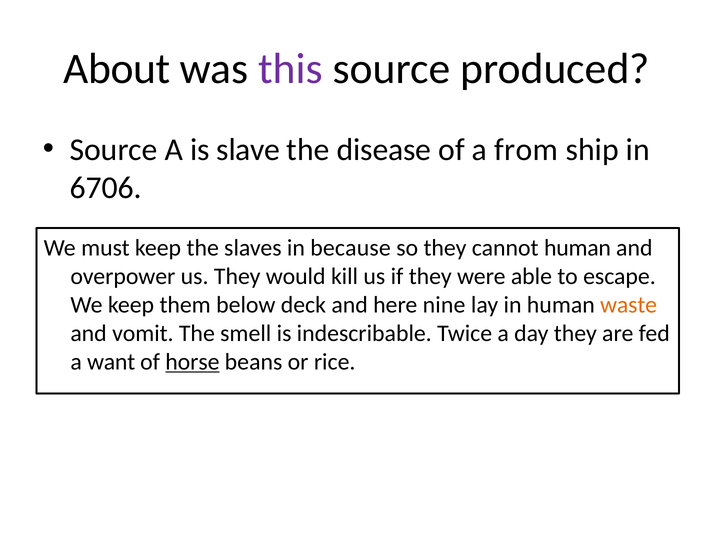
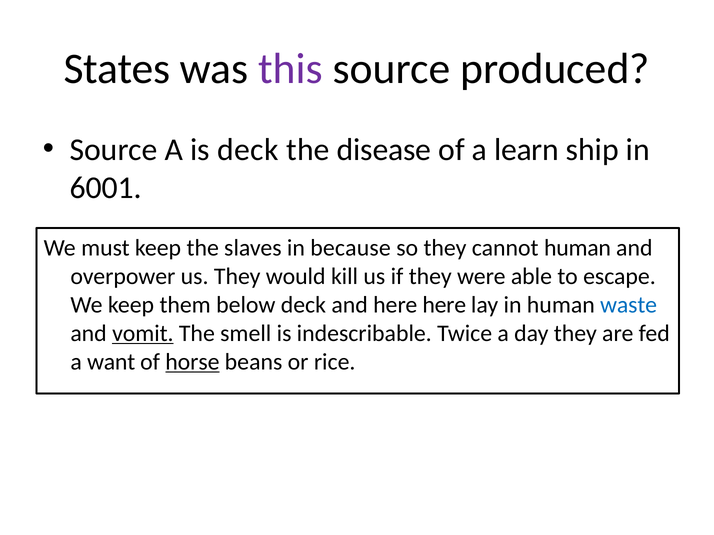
About: About -> States (117, 69)
is slave: slave -> deck (248, 150)
from: from -> learn (527, 150)
6706: 6706 -> 6001 (106, 188)
here nine: nine -> here (444, 305)
waste colour: orange -> blue (629, 305)
vomit underline: none -> present (143, 334)
